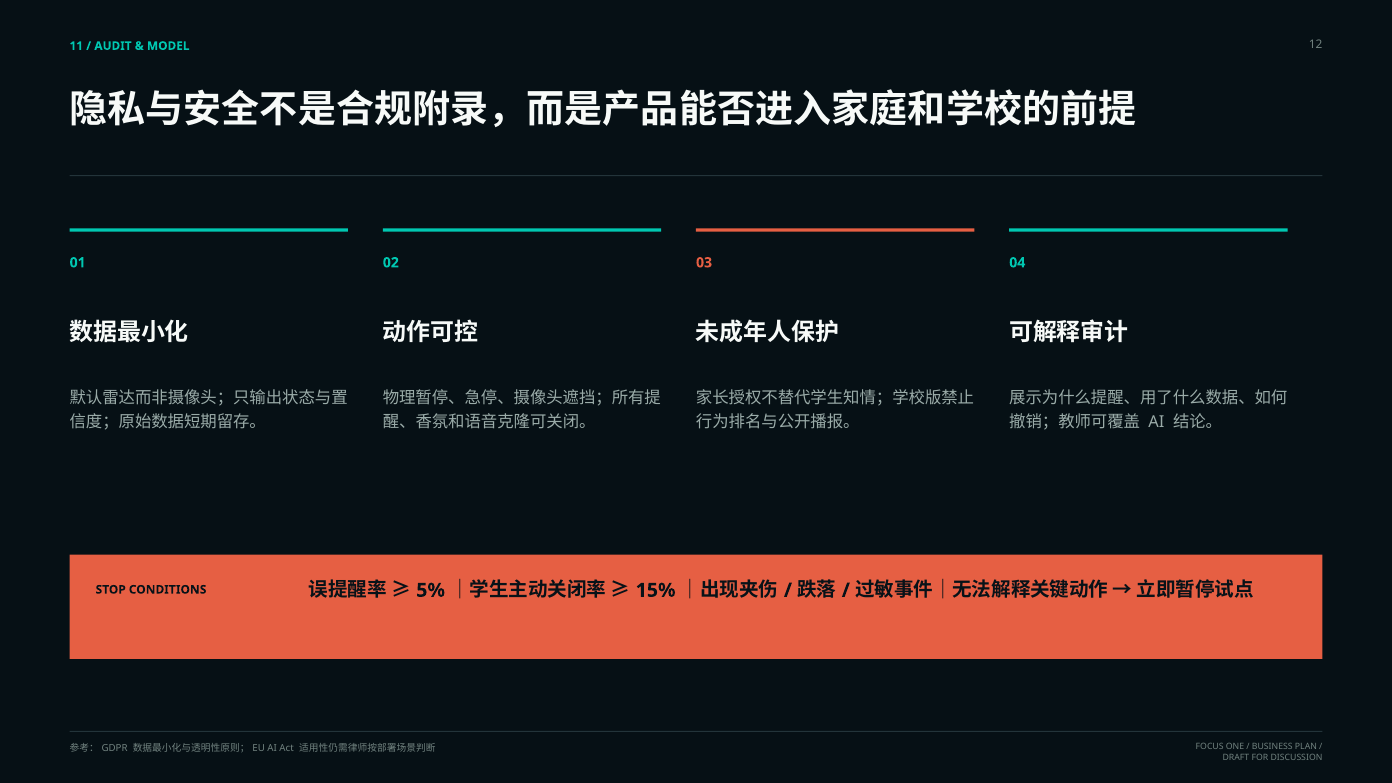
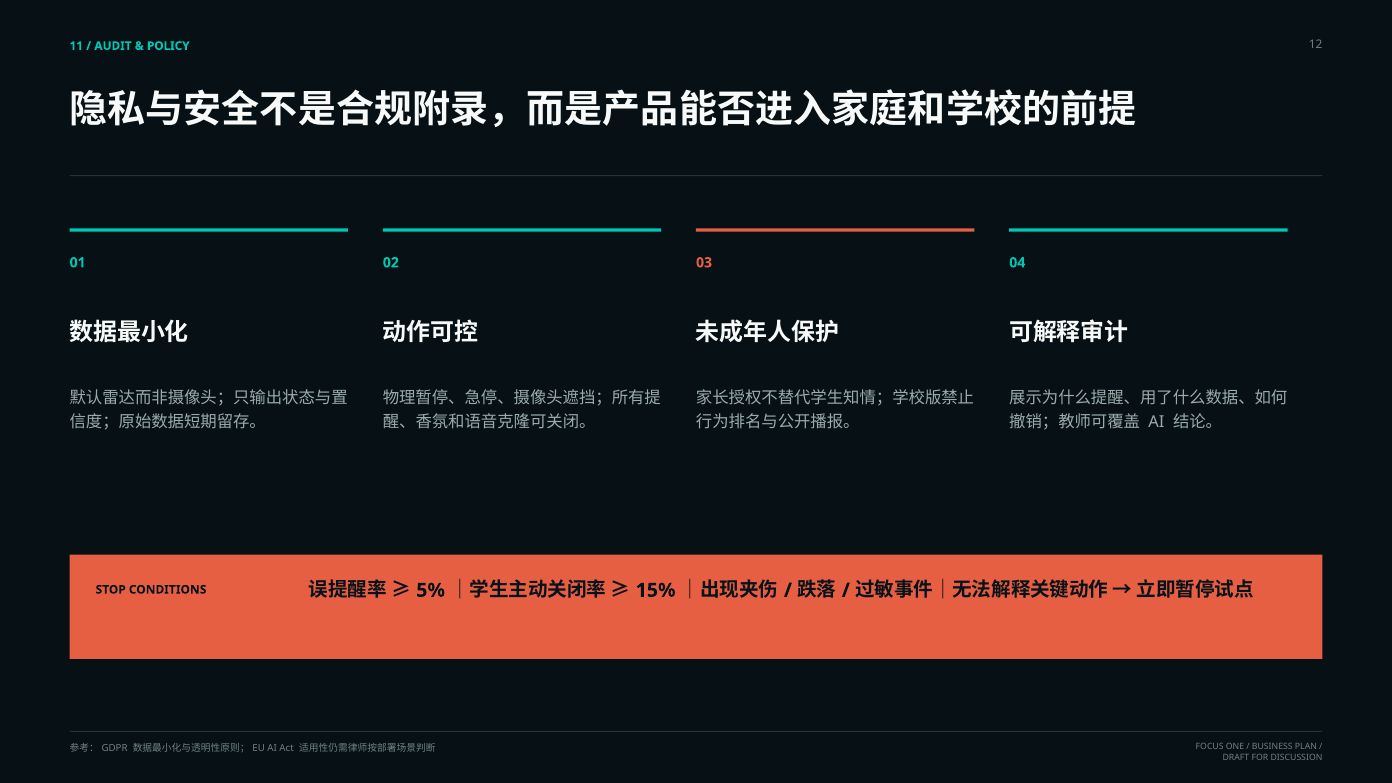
MODEL: MODEL -> POLICY (168, 46)
